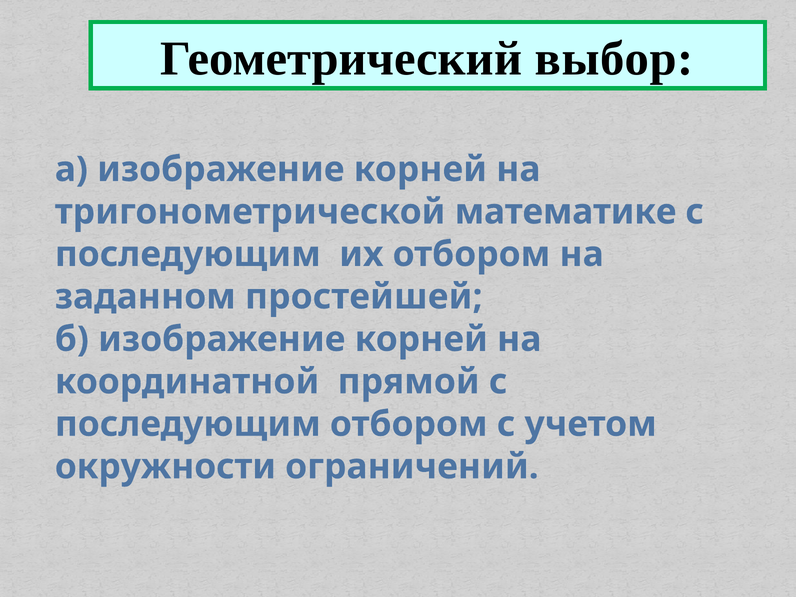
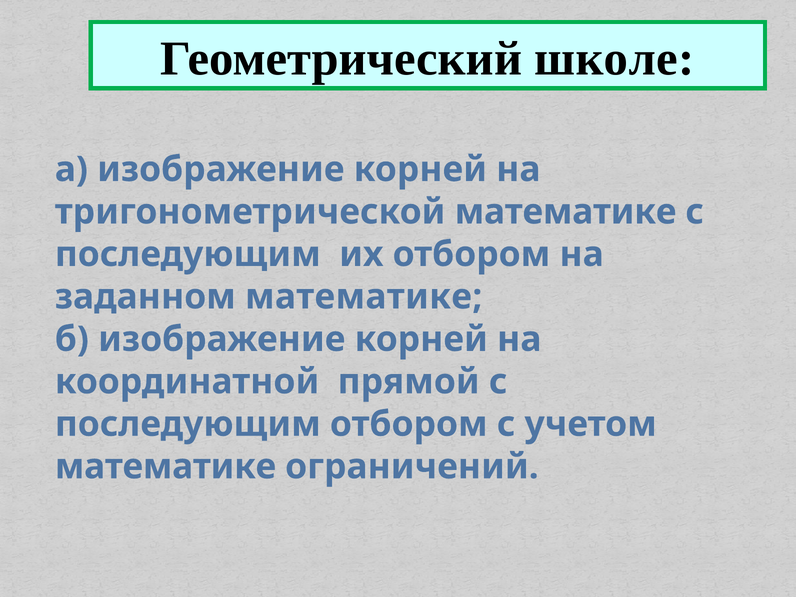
выбор: выбор -> школе (614, 59)
заданном простейшей: простейшей -> математике (364, 297)
окружности: окружности -> математике (166, 467)
